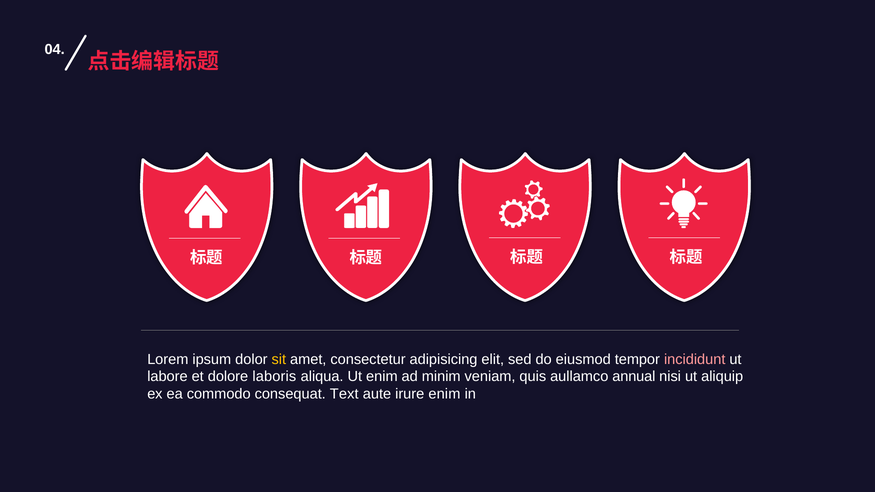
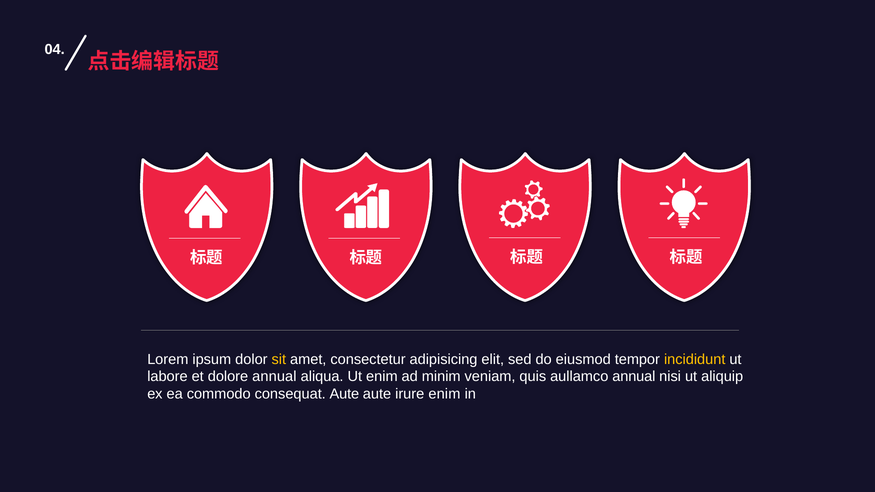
incididunt colour: pink -> yellow (695, 359)
dolore laboris: laboris -> annual (274, 377)
consequat Text: Text -> Aute (344, 394)
